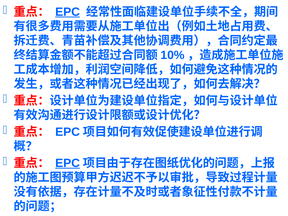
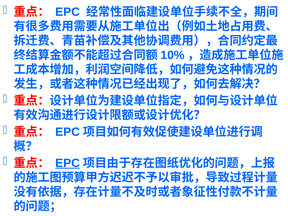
EPC underline: present -> none (68, 12)
